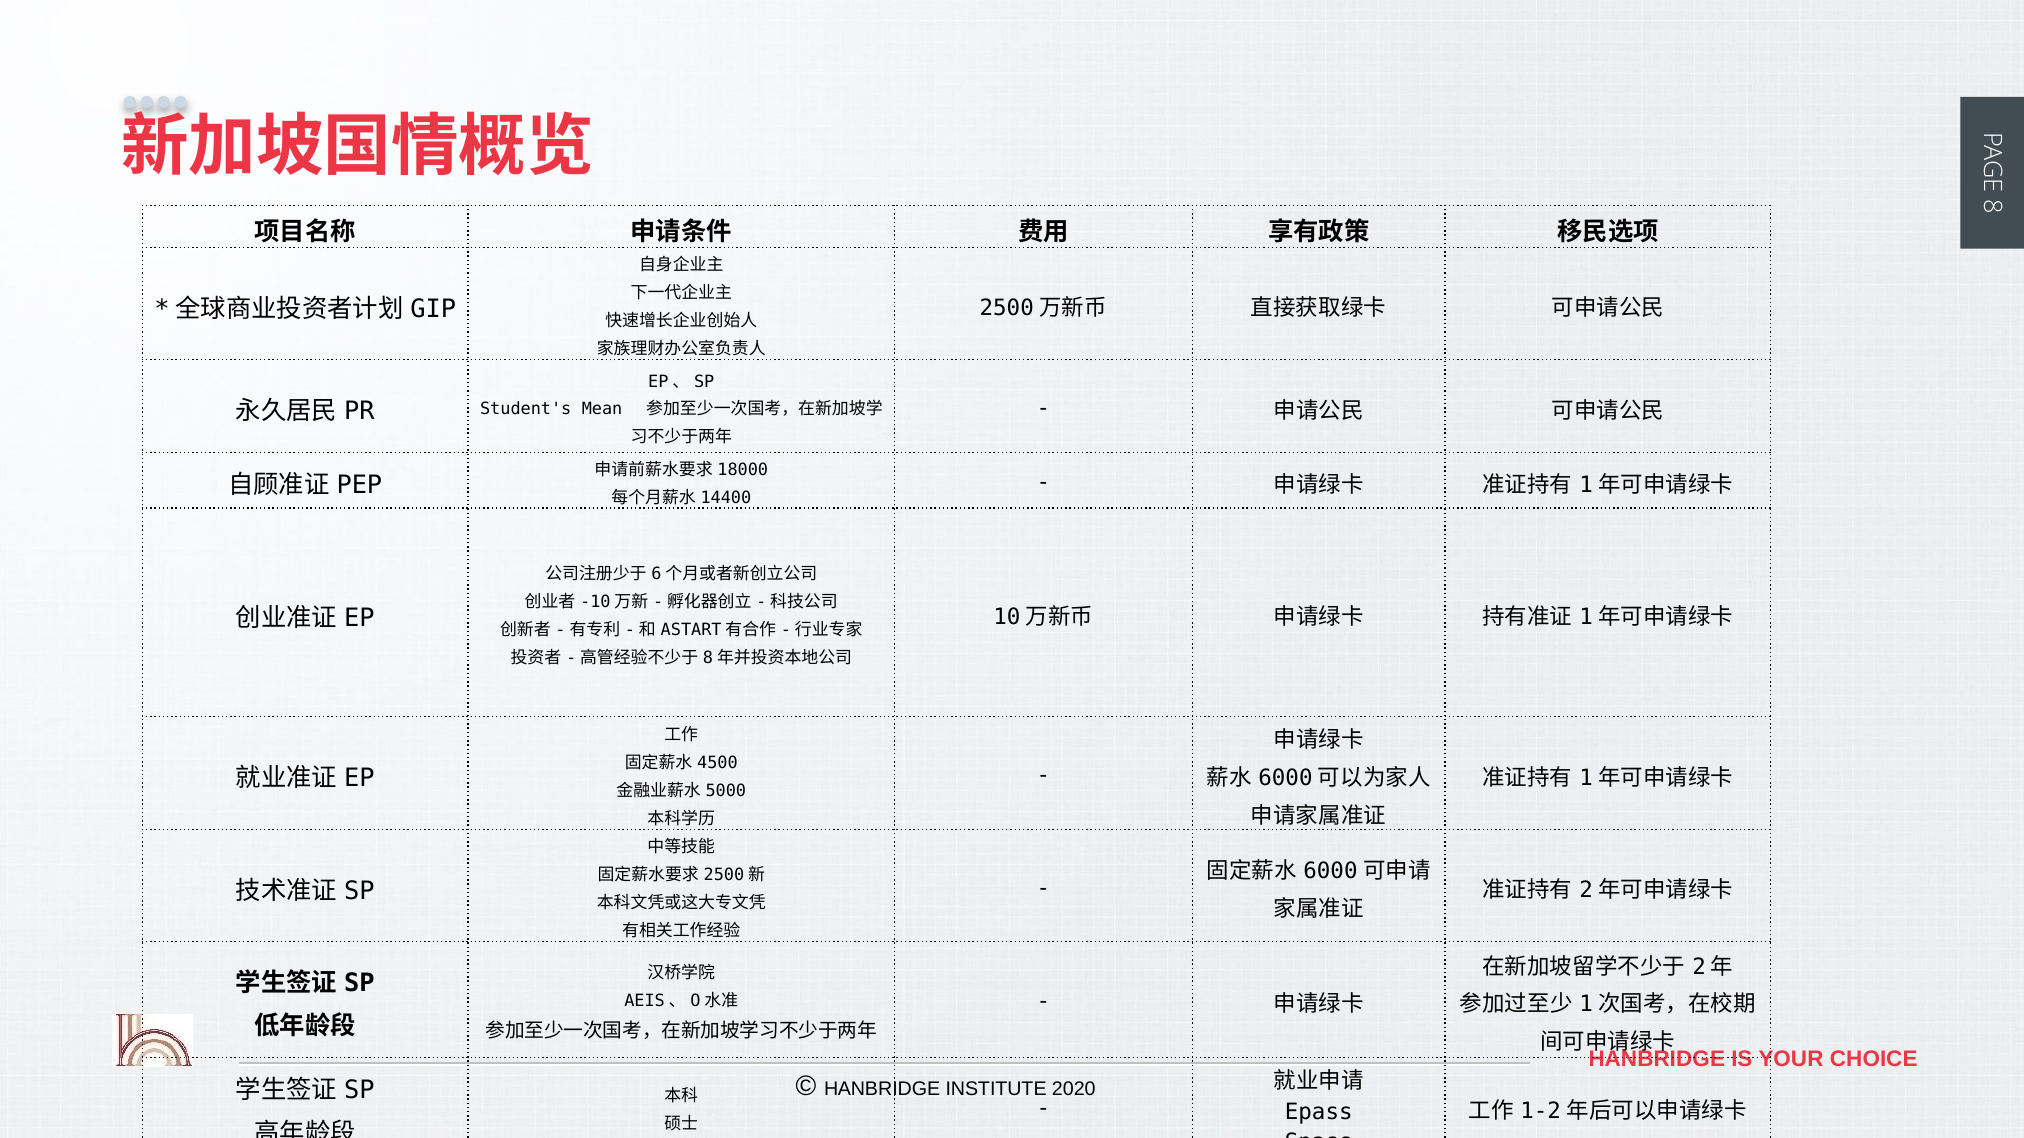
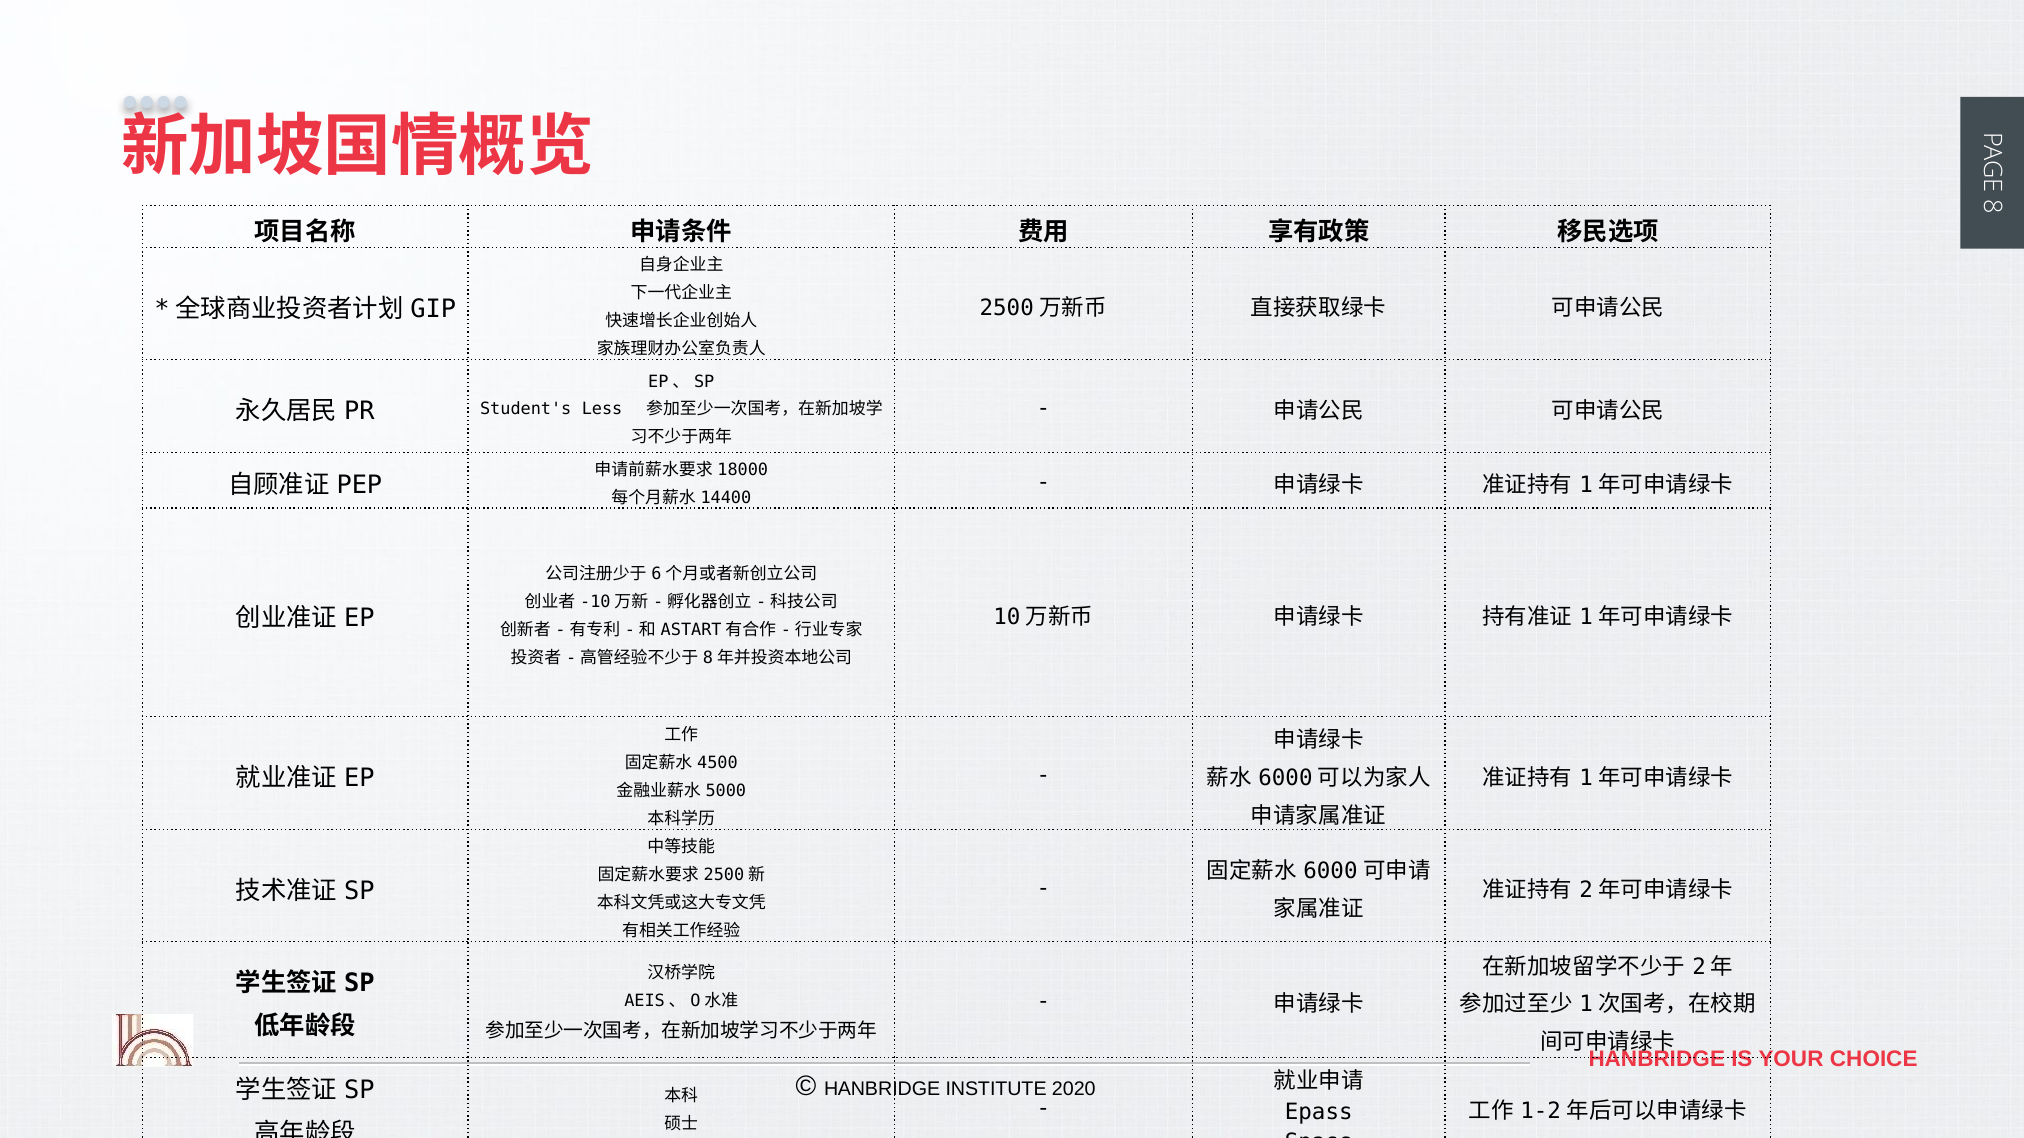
Mean: Mean -> Less (602, 410)
